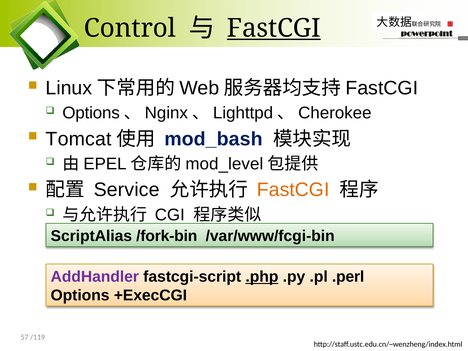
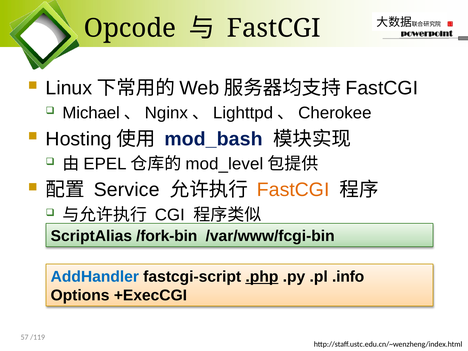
Control: Control -> Opcode (130, 28)
FastCGI underline: present -> none (274, 28)
Options: Options -> Michael (91, 113)
Tomcat: Tomcat -> Hosting (79, 139)
AddHandler colour: purple -> blue (95, 277)
.perl: .perl -> .info (348, 277)
